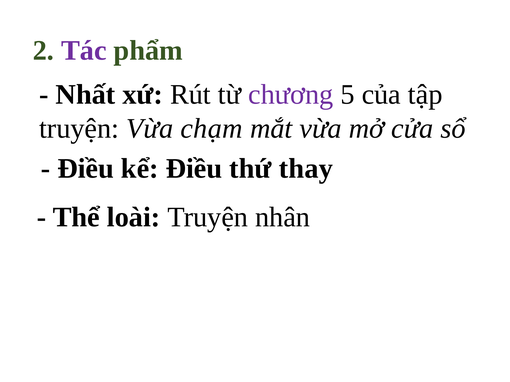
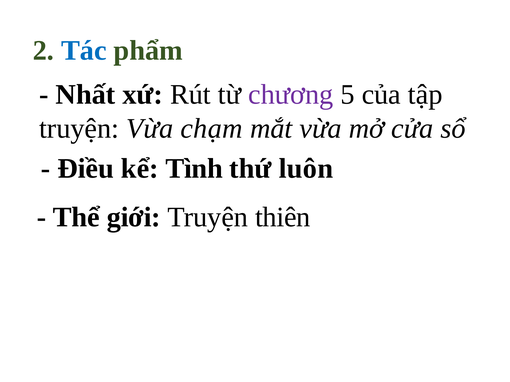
Tác colour: purple -> blue (84, 50)
kể Điều: Điều -> Tình (194, 169)
thay: thay -> luôn (306, 169)
loài: loài -> giới (134, 217)
nhân: nhân -> thiên (283, 217)
